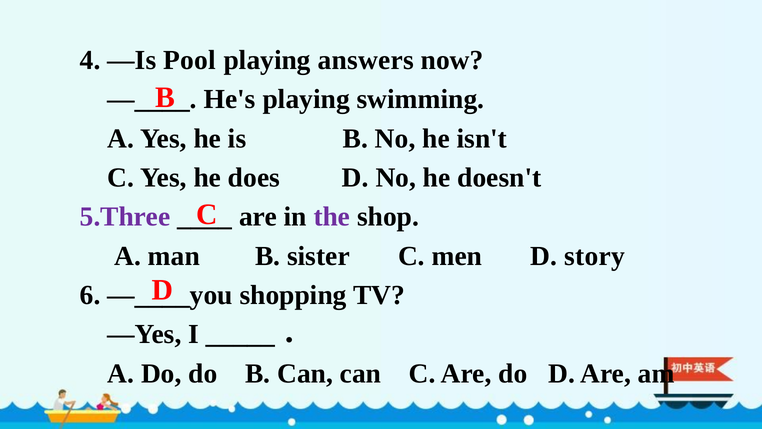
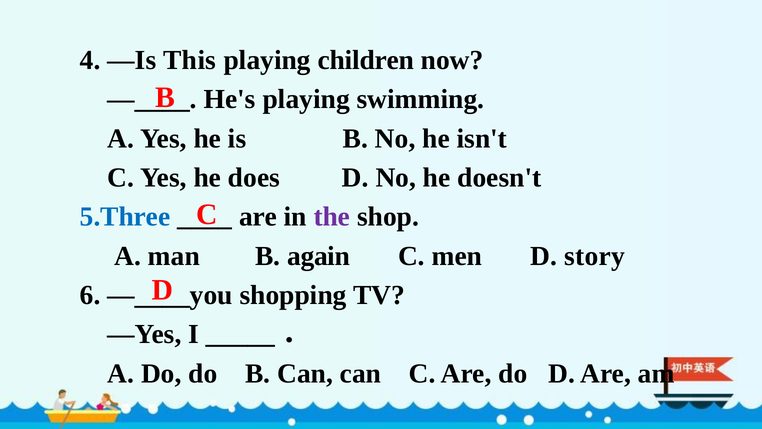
Pool: Pool -> This (190, 60)
answers: answers -> children (366, 60)
5.Three colour: purple -> blue (125, 217)
sister: sister -> again (319, 256)
